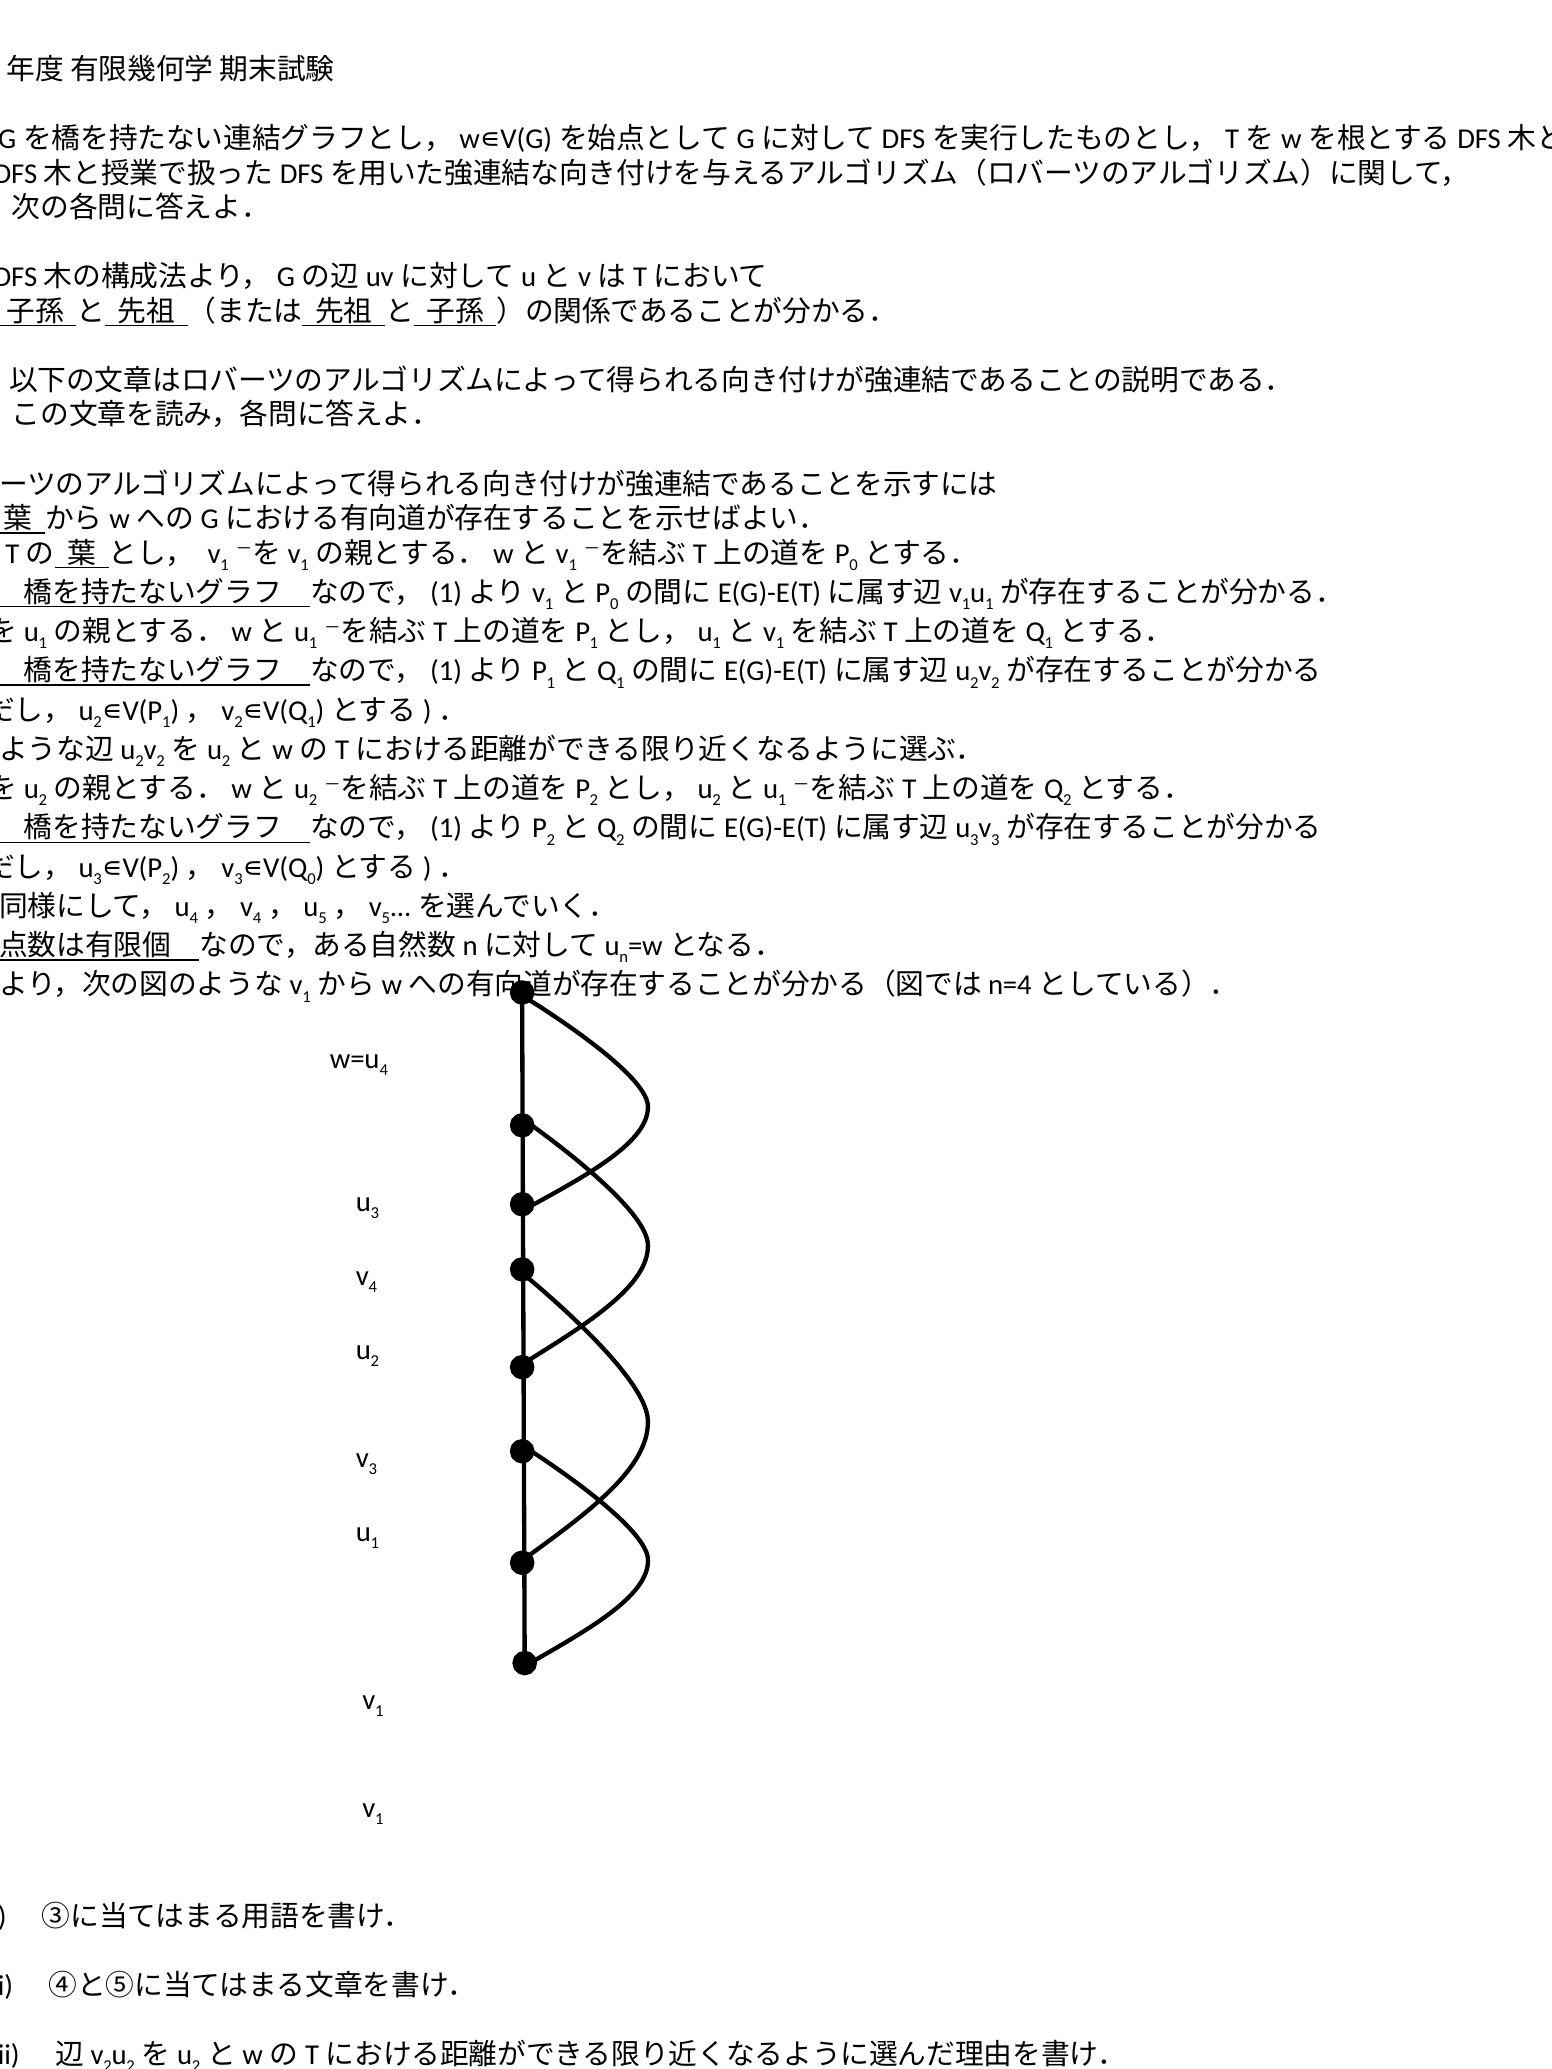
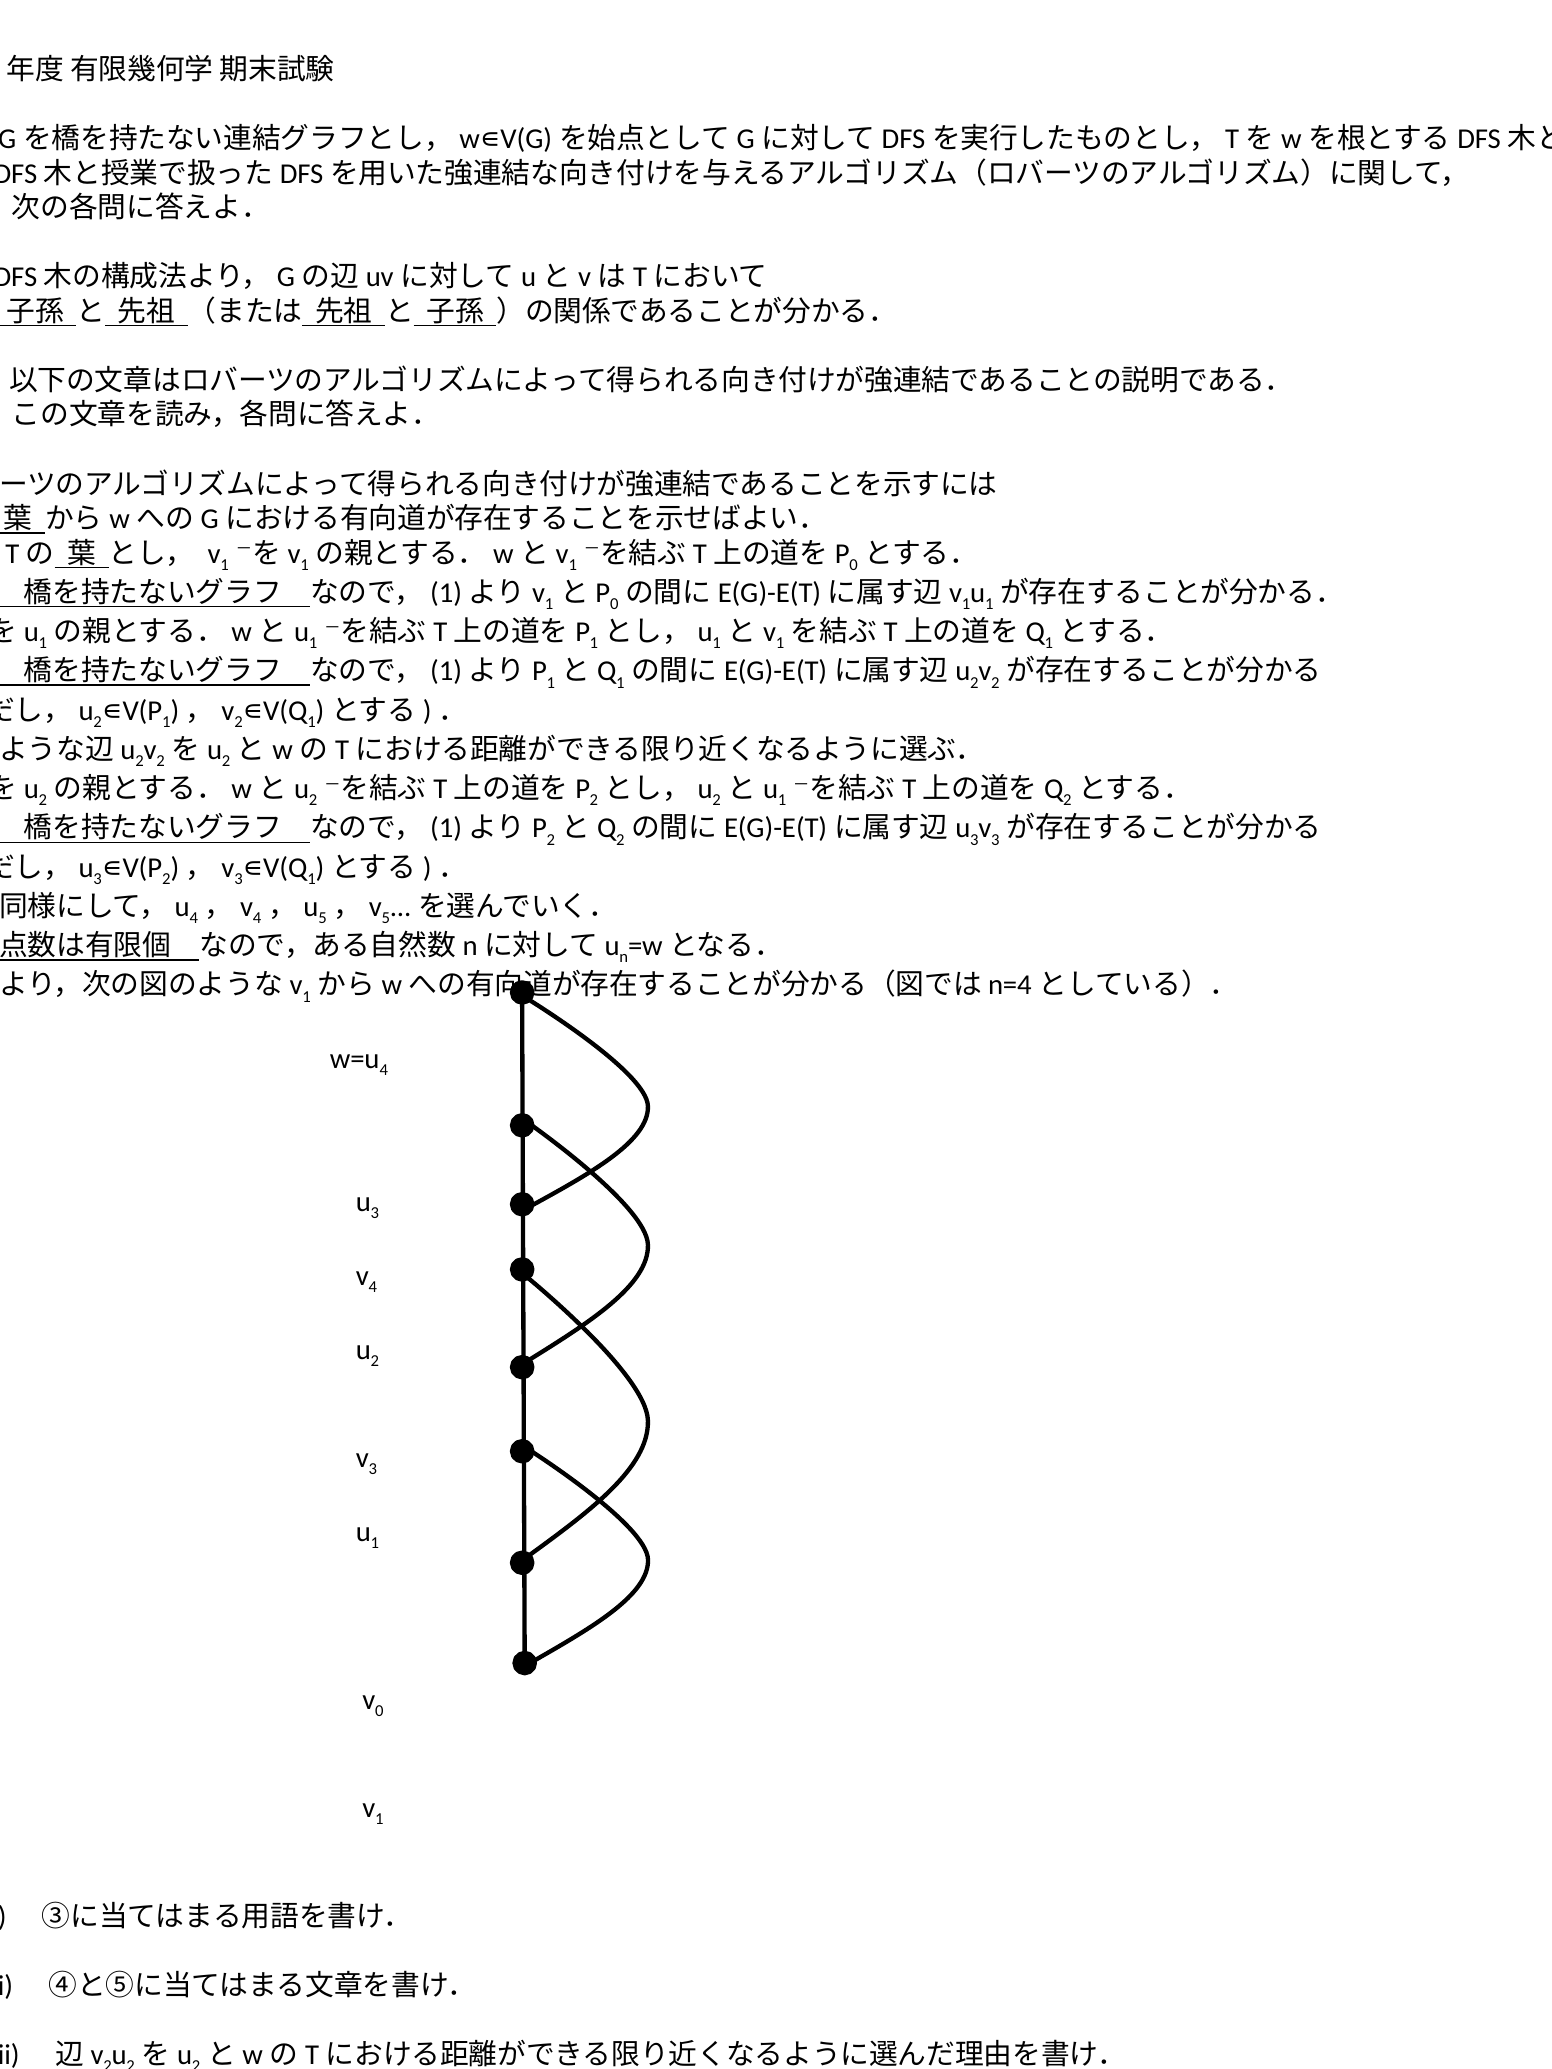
0: 0 -> 1 (312, 879)
1: 1 -> 0 (379, 1711)
